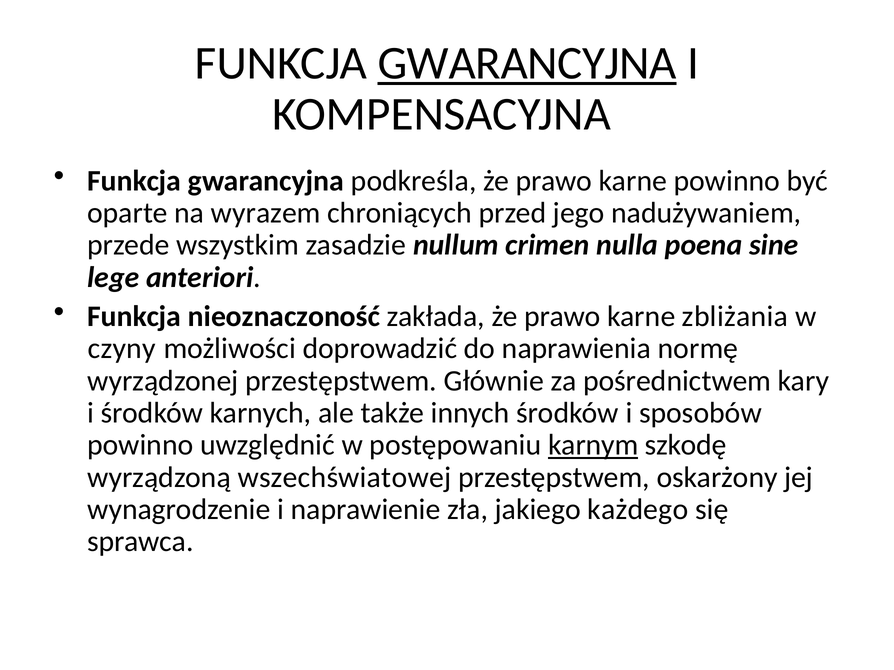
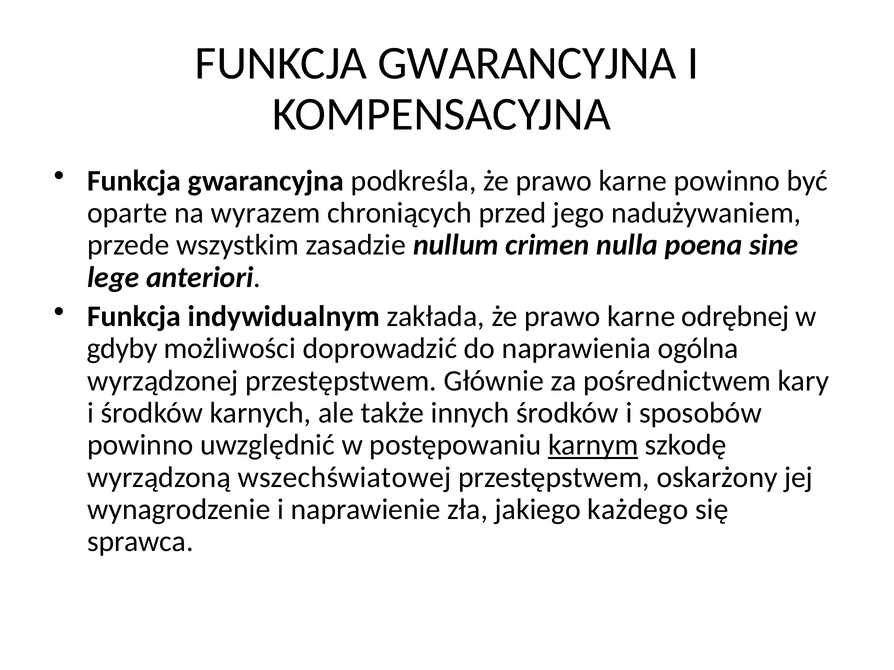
GWARANCYJNA underline: present -> none (527, 63)
nieoznaczoność: nieoznaczoność -> indywidualnym (284, 317)
zbliżania: zbliżania -> odrębnej (735, 317)
czyny: czyny -> gdyby (122, 349)
normę: normę -> ogólna (698, 349)
